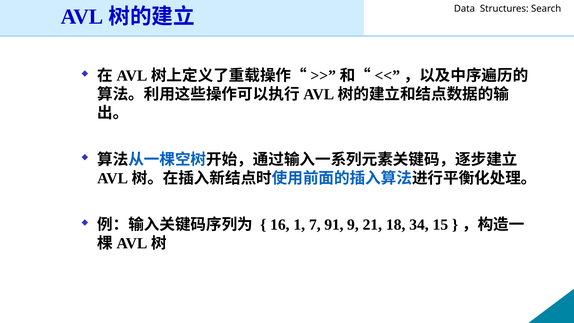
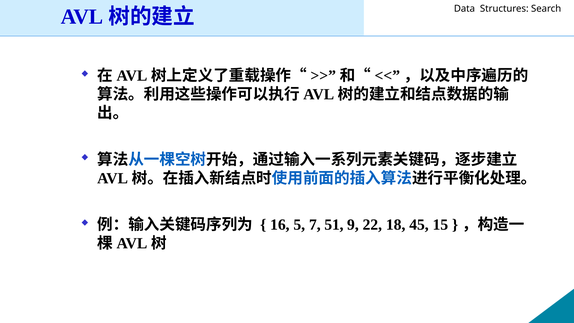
1: 1 -> 5 (299, 225)
91: 91 -> 51 (334, 225)
21: 21 -> 22 (372, 225)
34: 34 -> 45 (419, 225)
